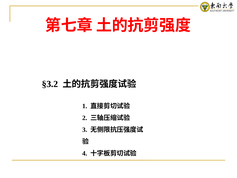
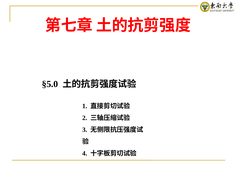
§3.2: §3.2 -> §5.0 (50, 84)
